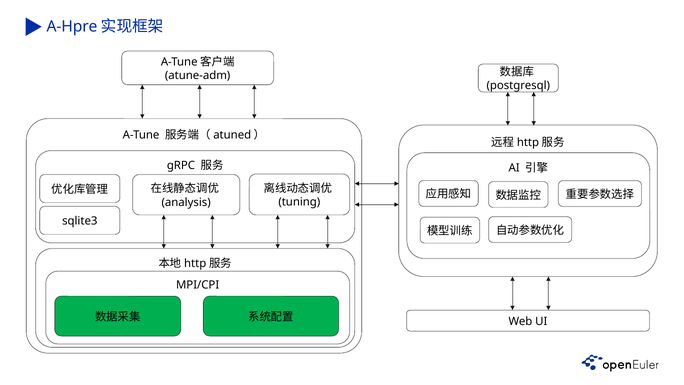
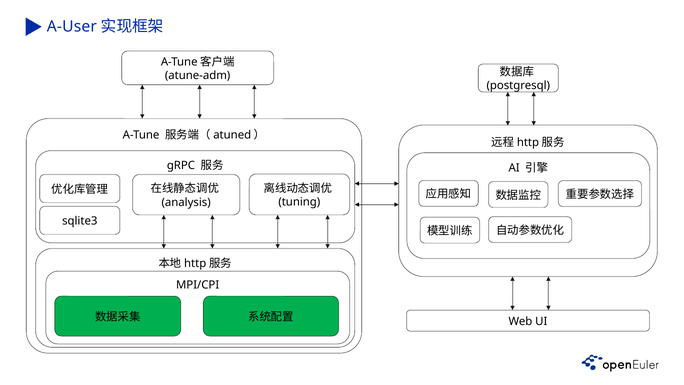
A-Hpre: A-Hpre -> A-User (72, 27)
